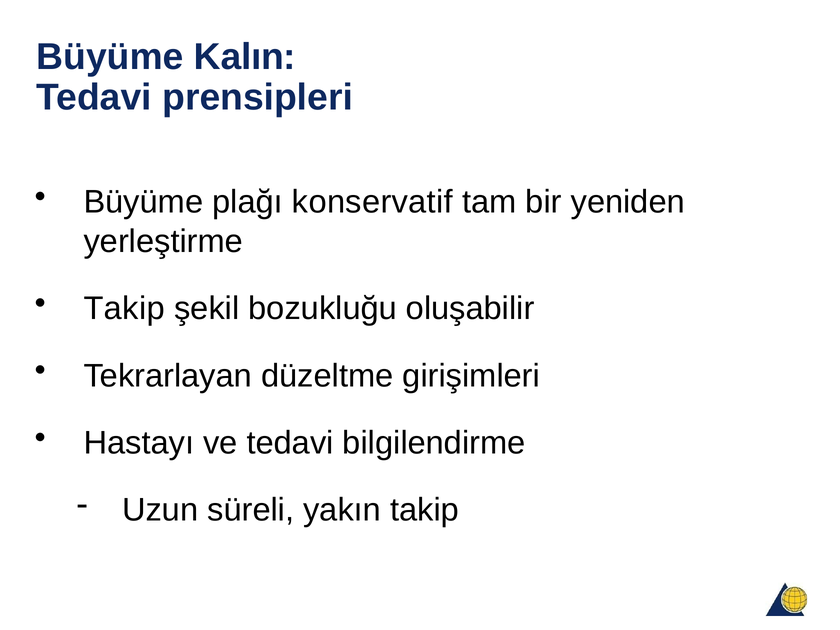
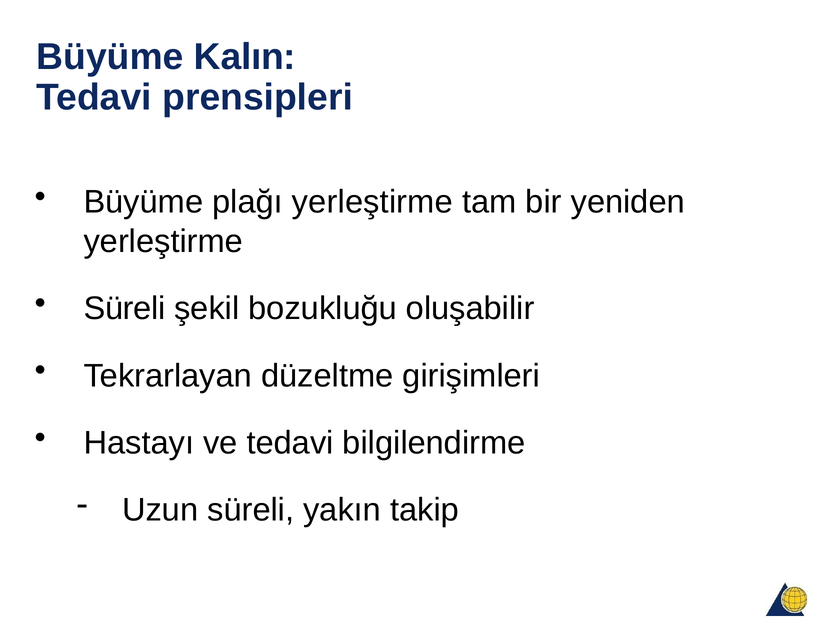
plağı konservatif: konservatif -> yerleştirme (372, 202)
Takip: Takip -> Süreli (125, 309)
